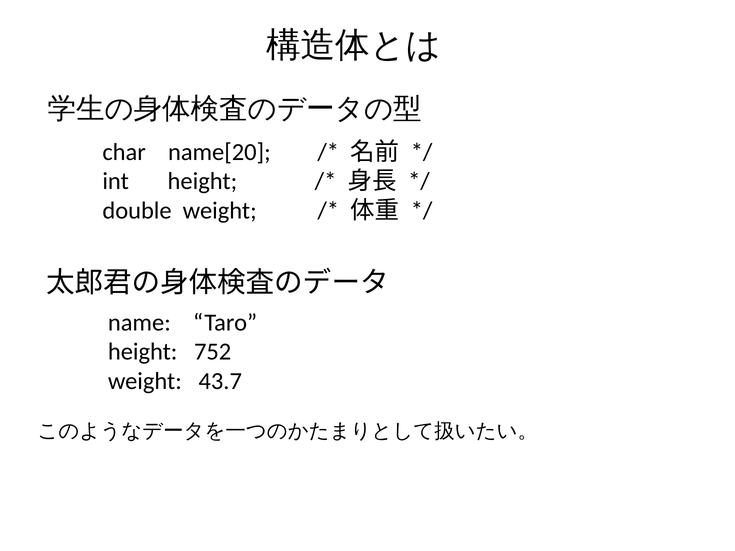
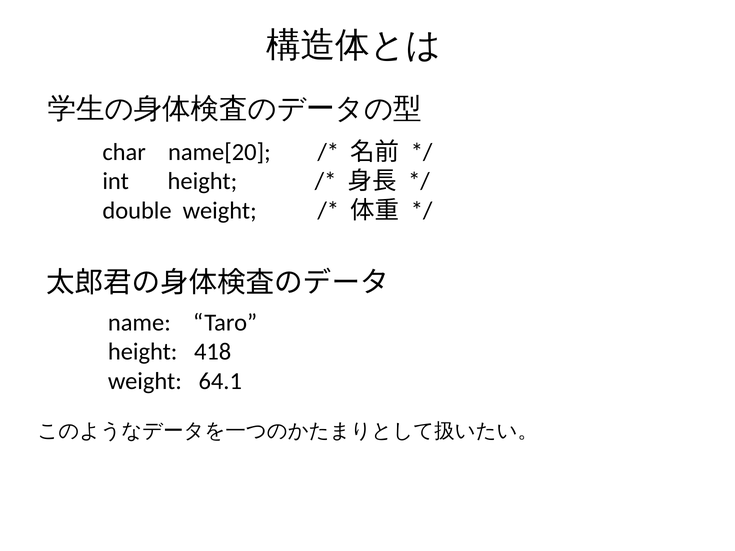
752: 752 -> 418 (213, 352)
43.7: 43.7 -> 64.1 (220, 381)
